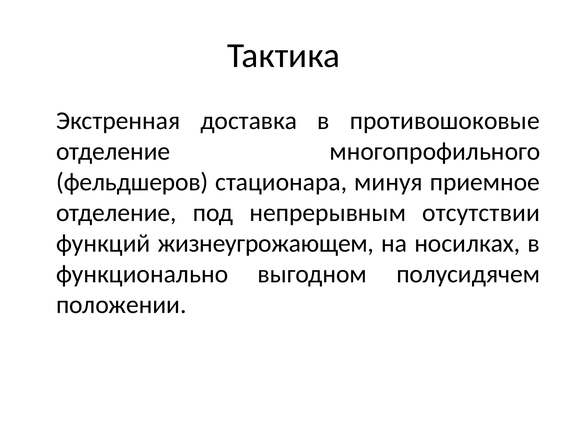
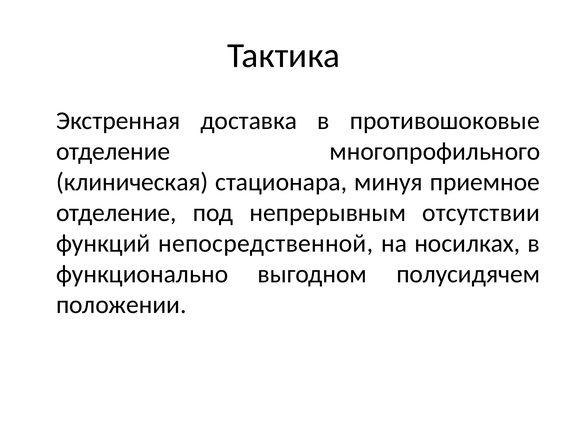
фельдшеров: фельдшеров -> клиническая (132, 182)
жизнеугрожающем: жизнеугрожающем -> непосредственной (266, 243)
